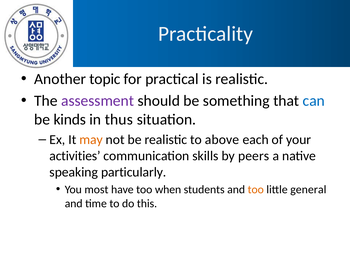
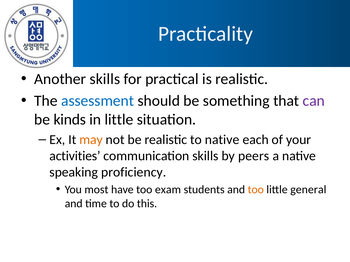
Another topic: topic -> skills (105, 79)
assessment colour: purple -> blue (98, 101)
can colour: blue -> purple (314, 101)
in thus: thus -> little (119, 120)
to above: above -> native (222, 140)
particularly: particularly -> proficiency (134, 172)
when: when -> exam (168, 190)
